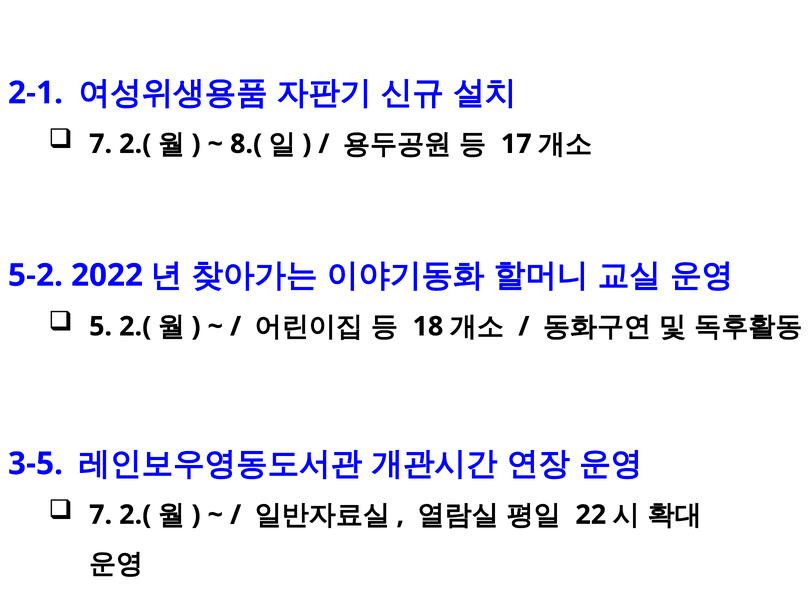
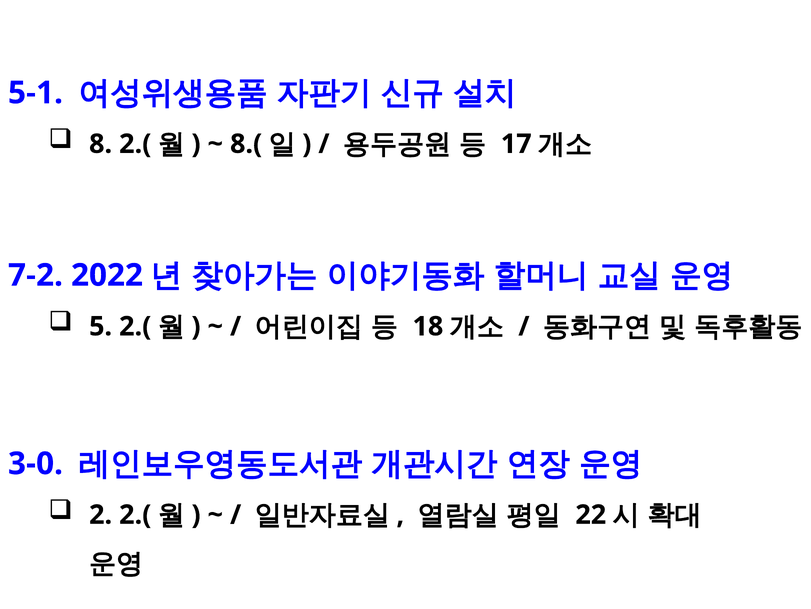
2-1: 2-1 -> 5-1 (35, 93)
7: 7 -> 8 (101, 144)
5-2: 5-2 -> 7-2 (35, 275)
3-5: 3-5 -> 3-0 (35, 463)
7: 7 -> 2 (101, 514)
